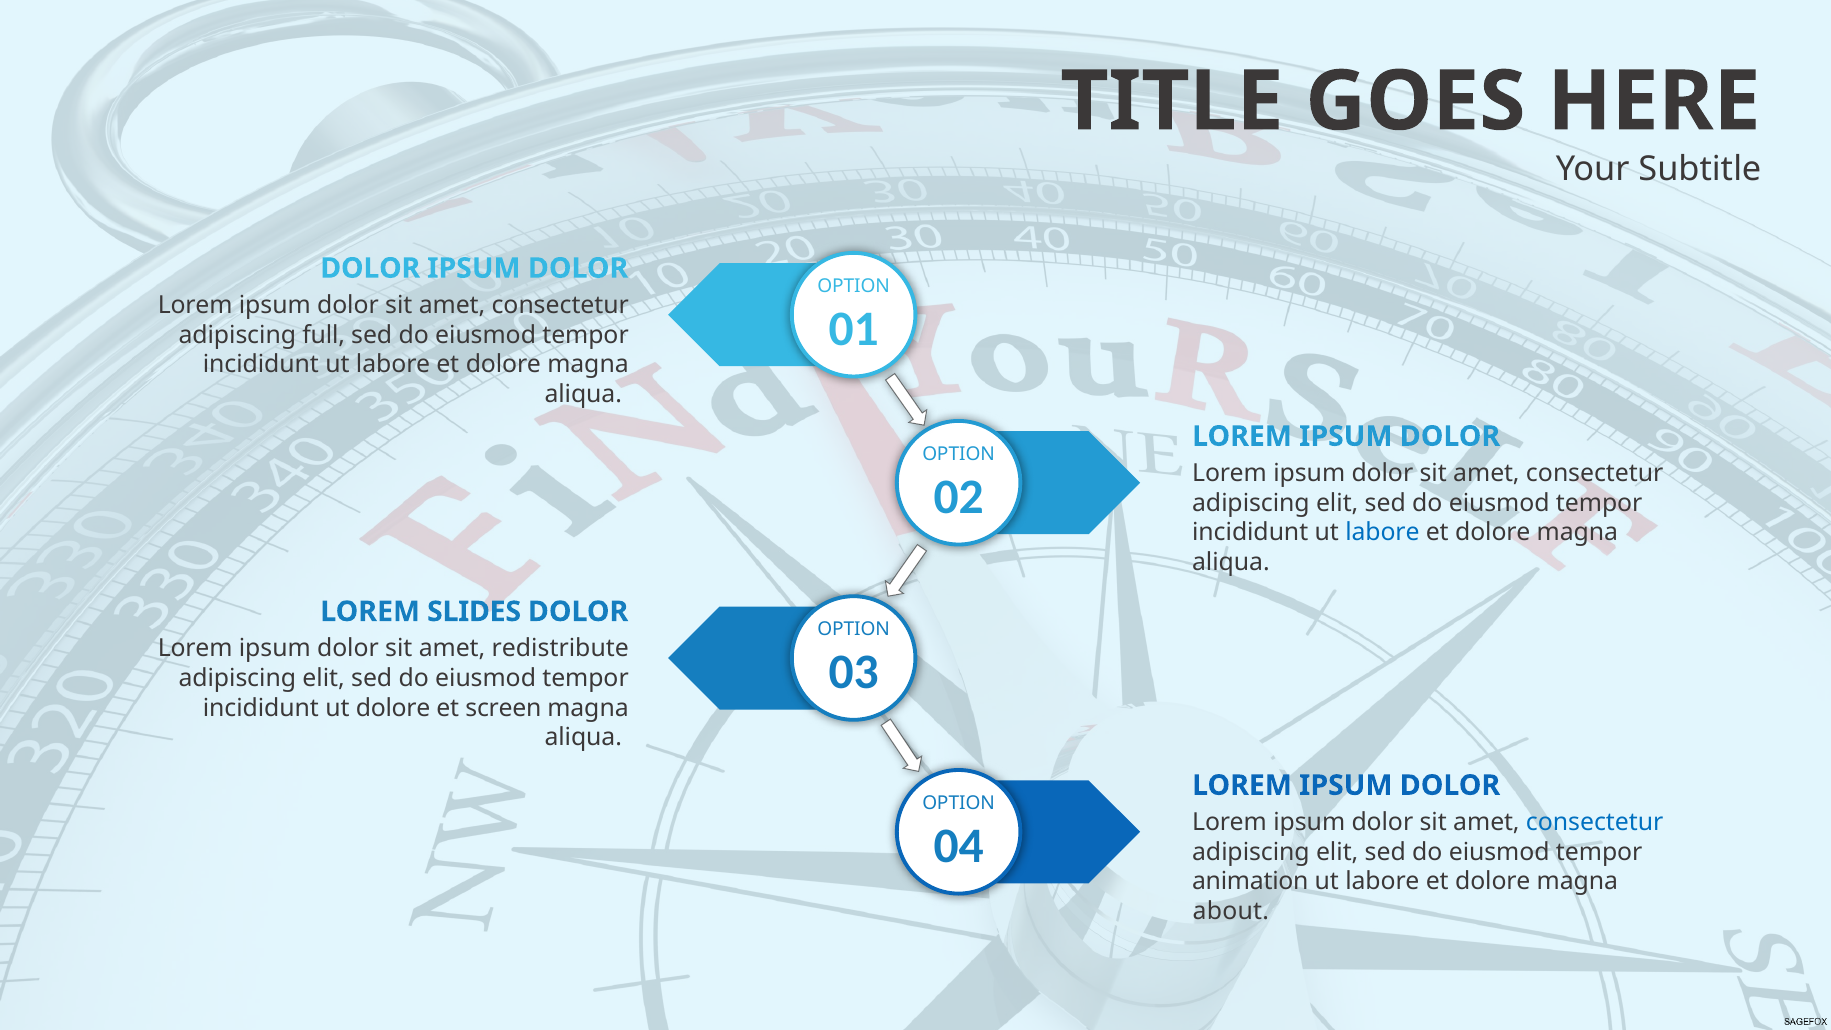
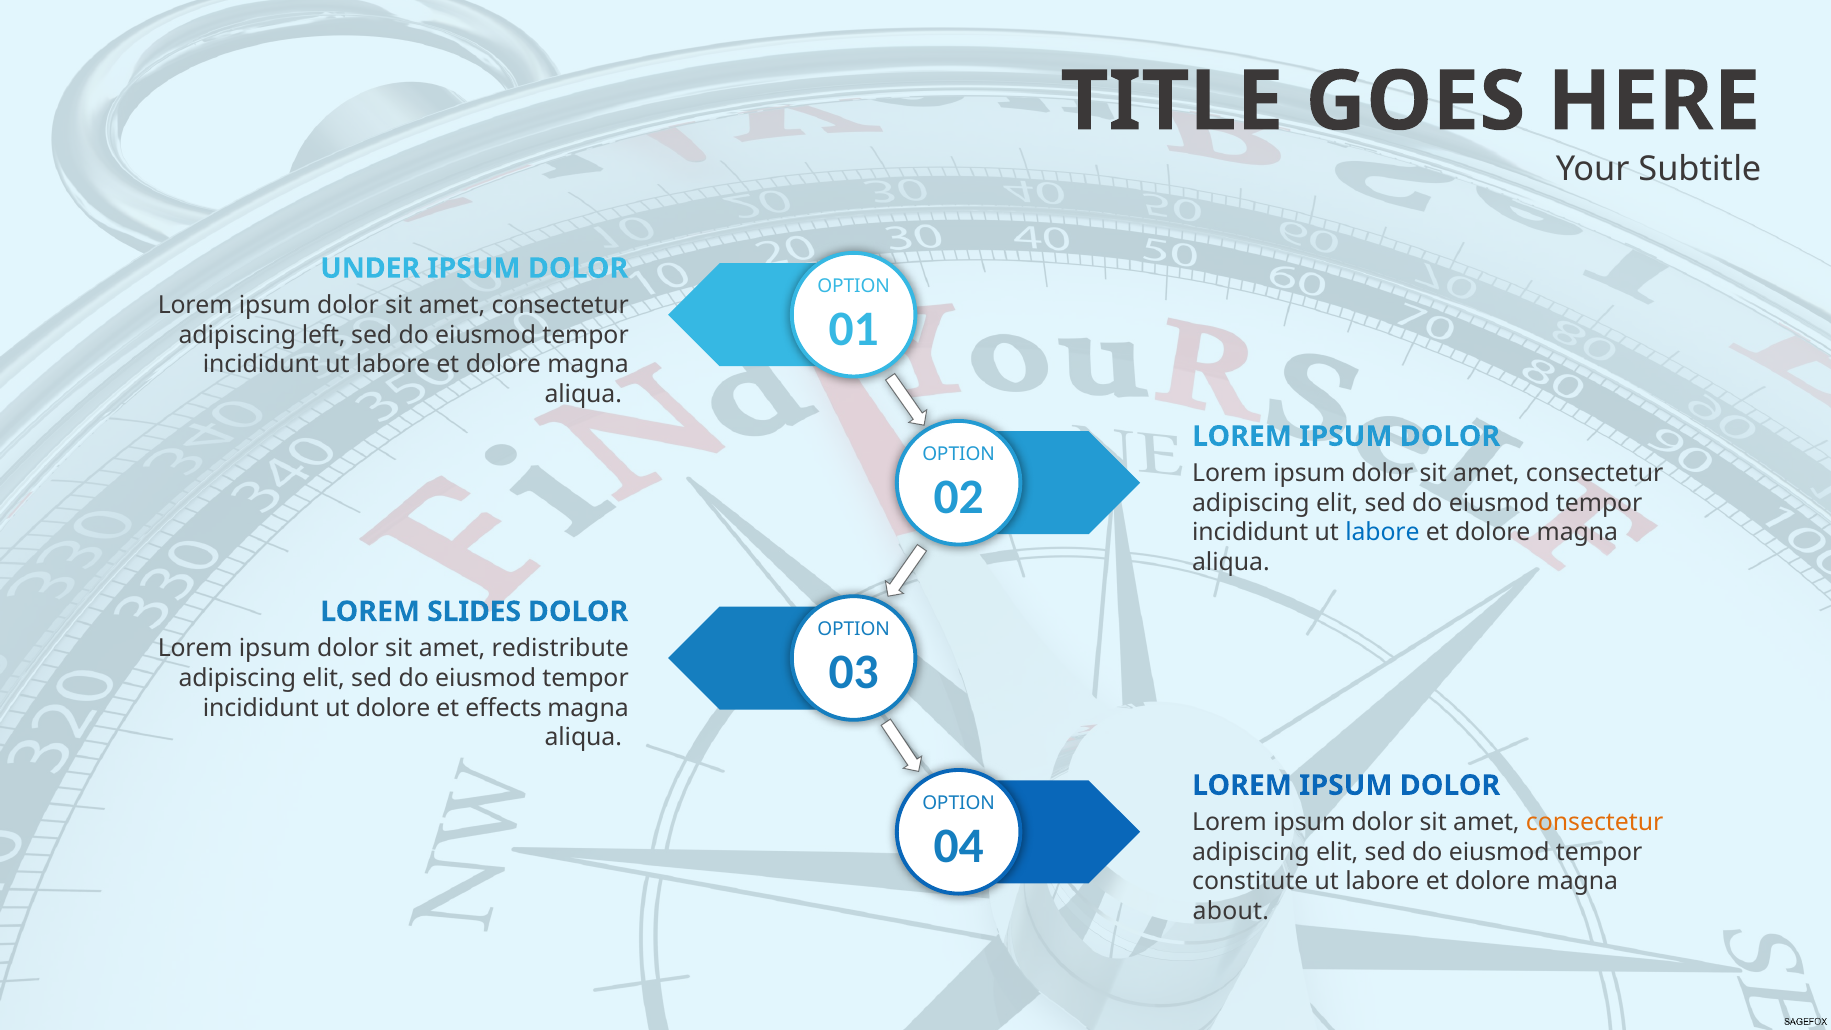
DOLOR: DOLOR -> UNDER (370, 268)
full: full -> left (324, 335)
screen: screen -> effects (504, 708)
consectetur colour: blue -> orange (1595, 822)
animation: animation -> constitute (1250, 882)
